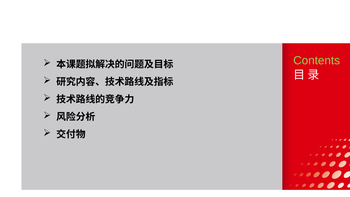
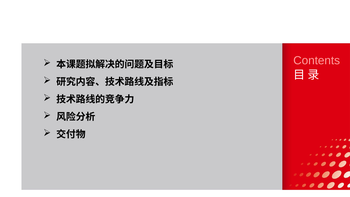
Contents colour: light green -> pink (317, 61)
